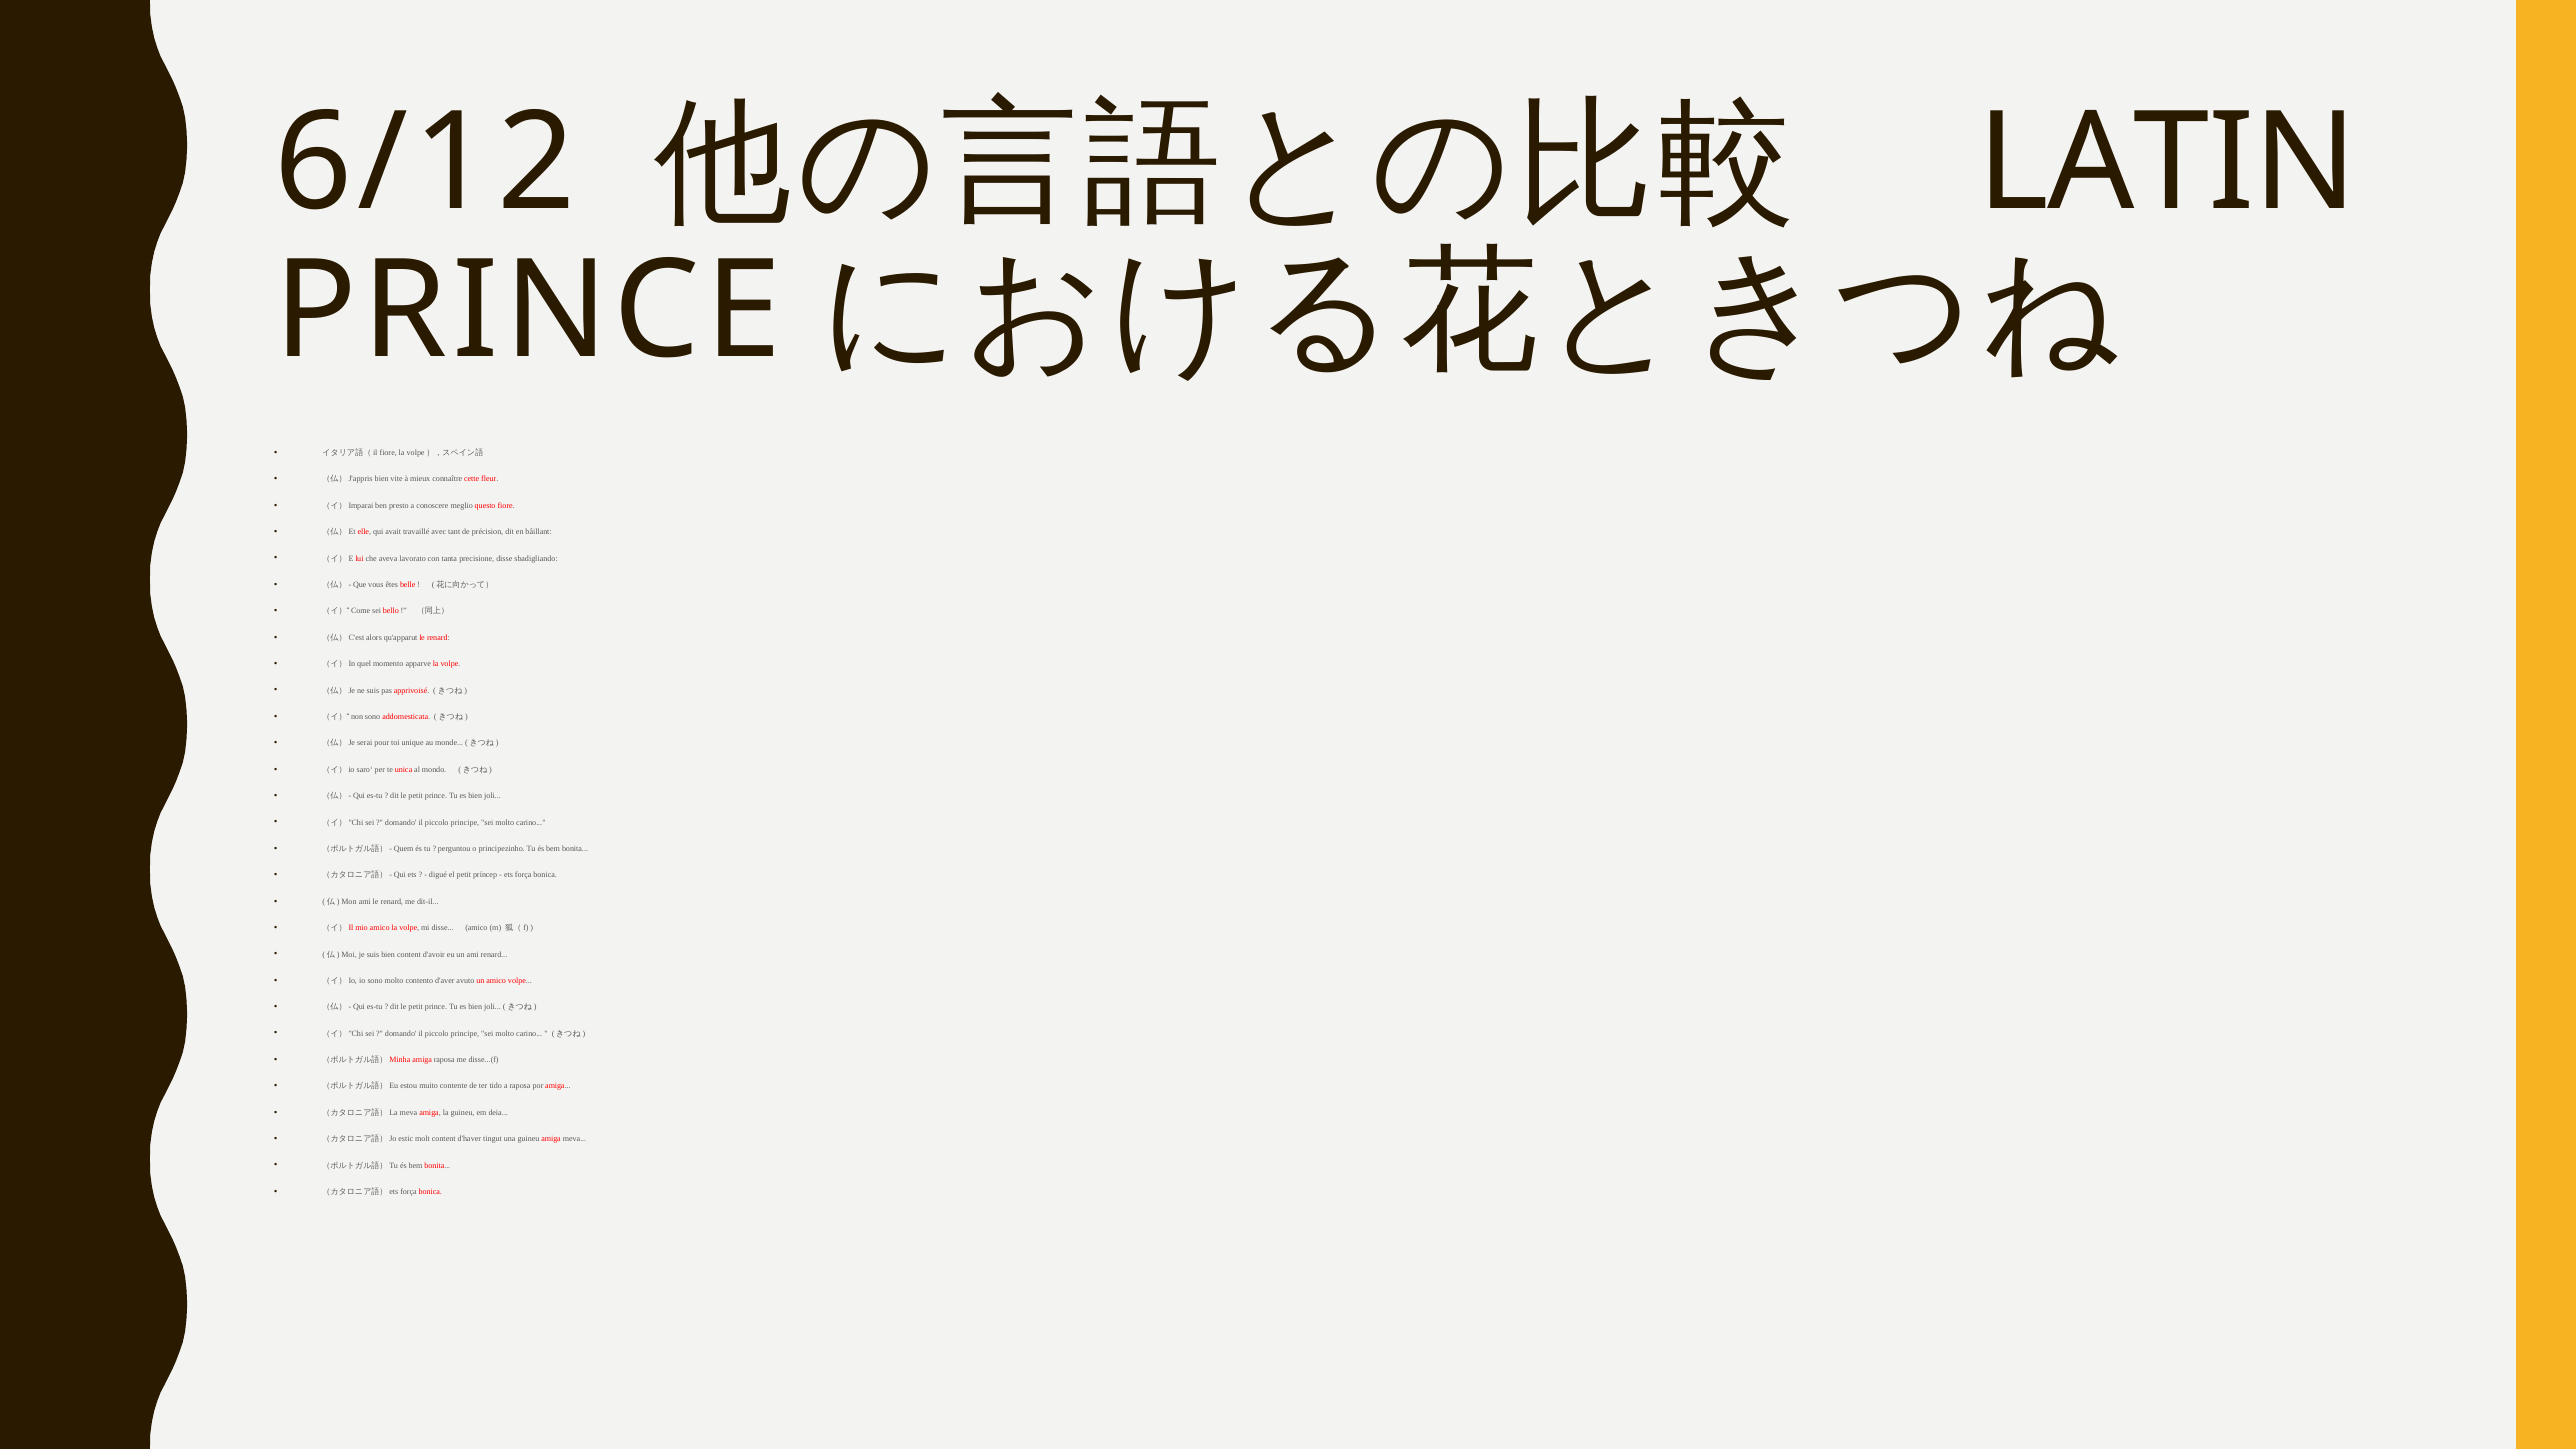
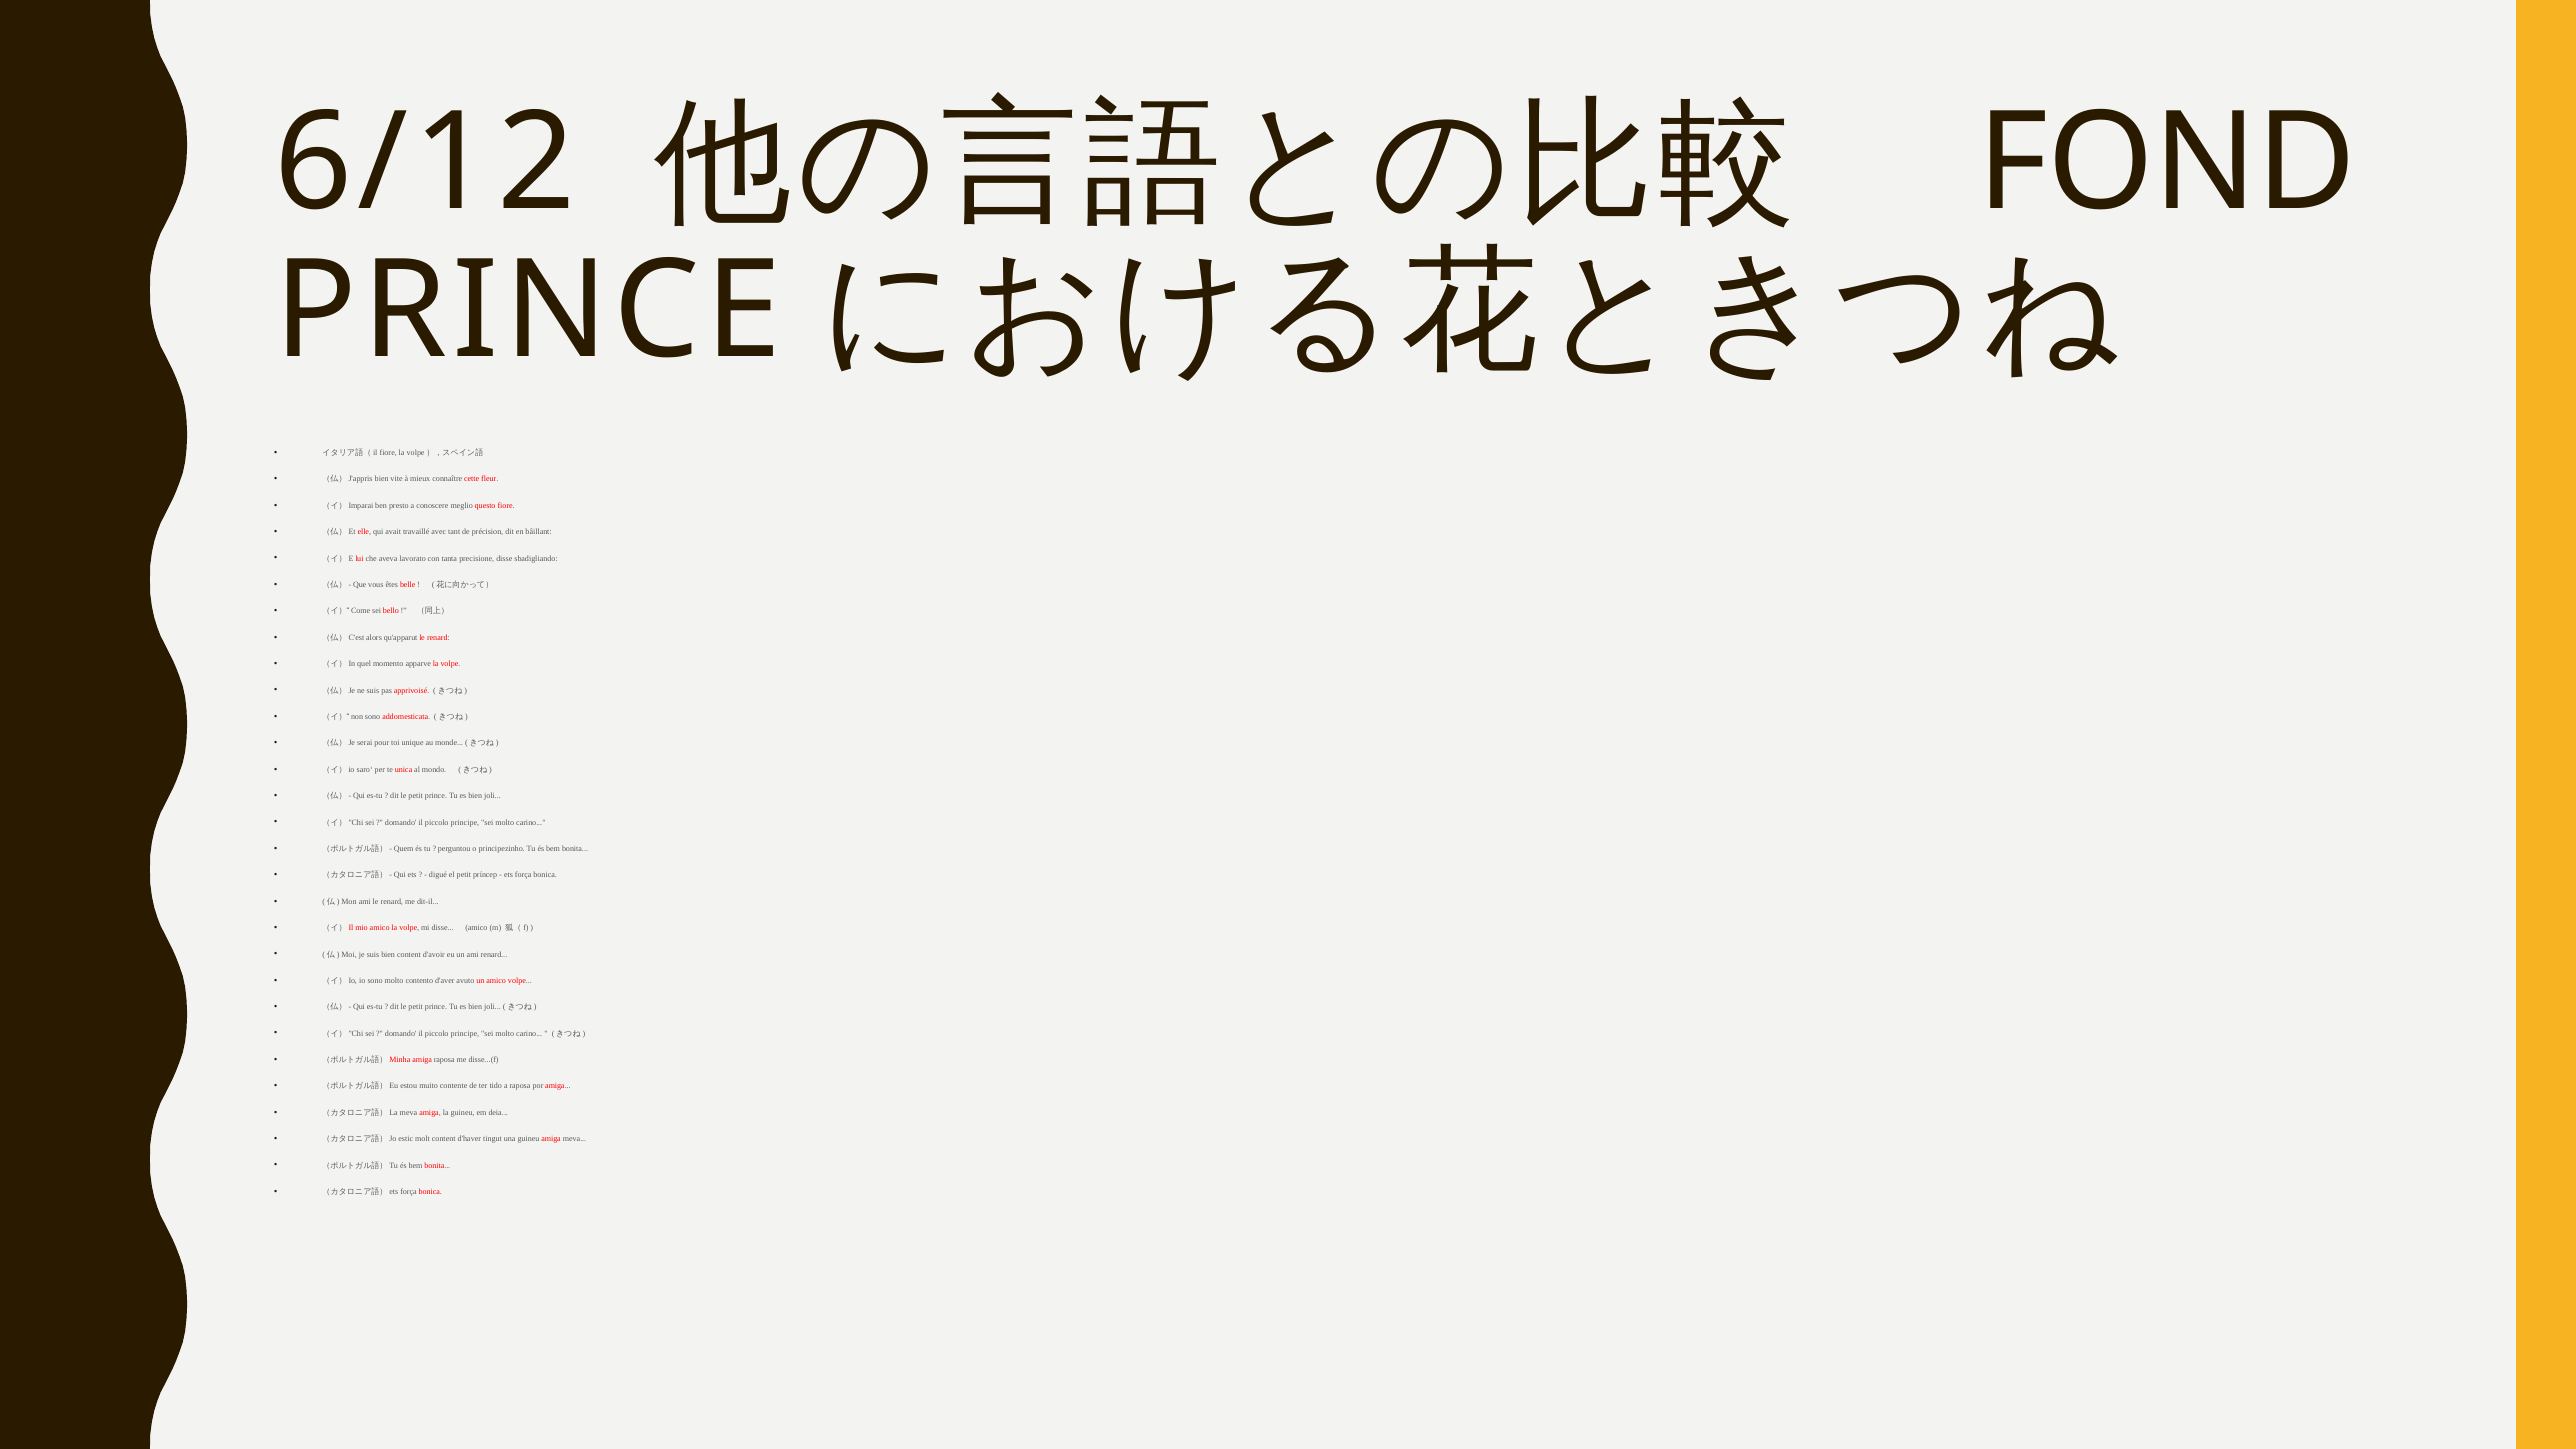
LATIN: LATIN -> FOND (2167, 163)
